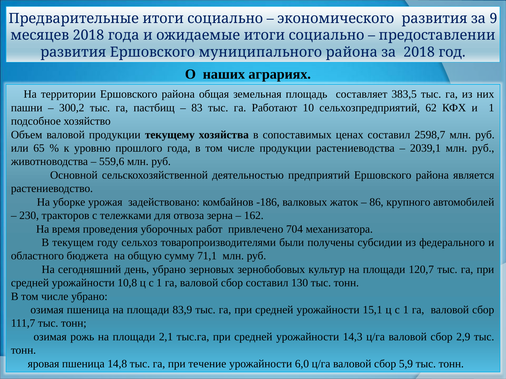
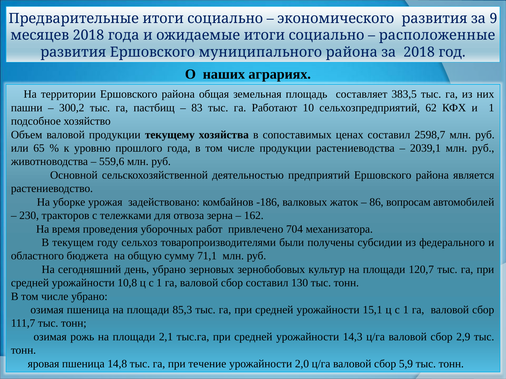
предоставлении: предоставлении -> расположенные (437, 35)
крупного: крупного -> вопросам (408, 202)
83,9: 83,9 -> 85,3 (182, 310)
6,0: 6,0 -> 2,0 (302, 364)
